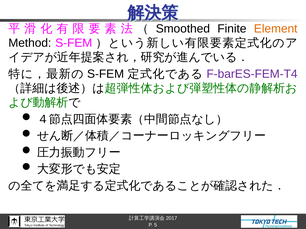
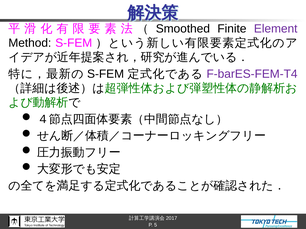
Element colour: orange -> purple (276, 29)
